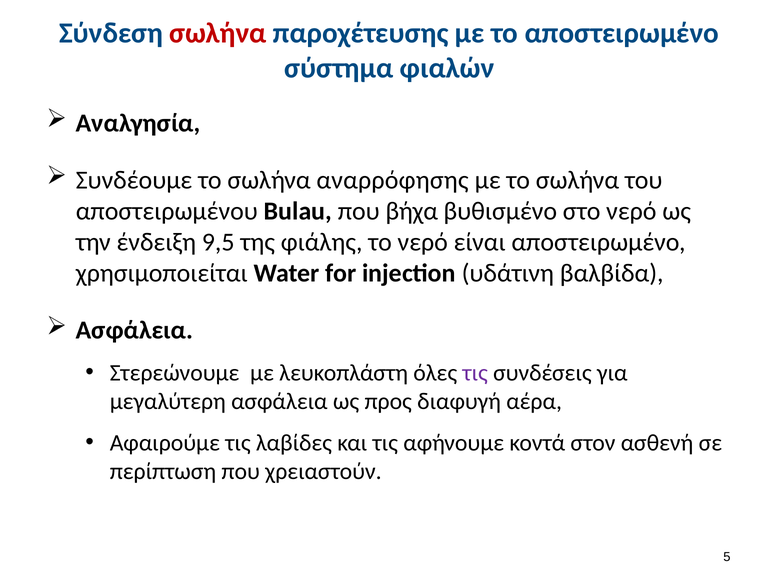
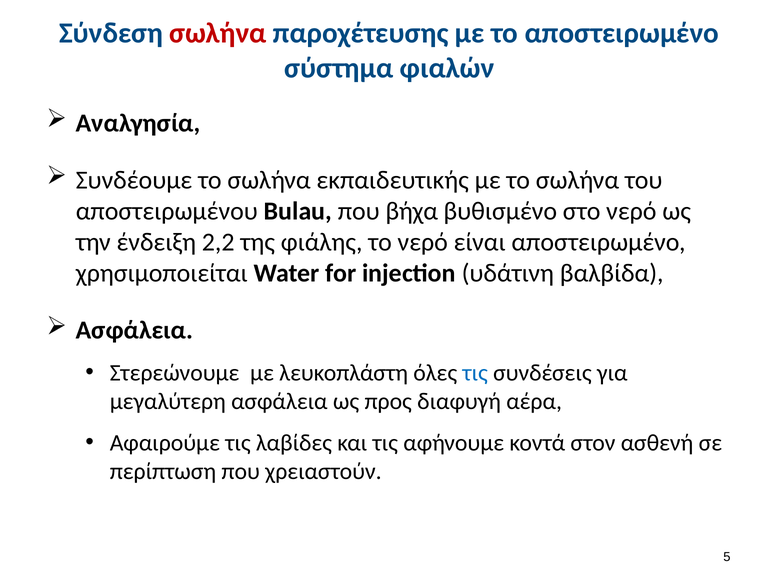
αναρρόφησης: αναρρόφησης -> εκπαιδευτικής (393, 180)
9,5: 9,5 -> 2,2 (218, 242)
τις colour: purple -> blue (475, 373)
